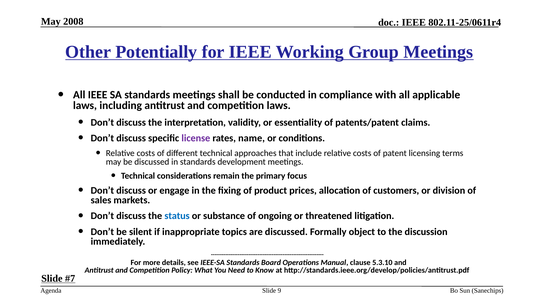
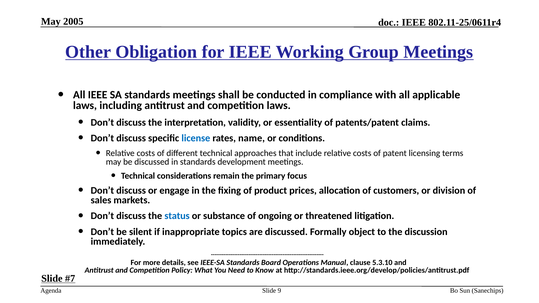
2008: 2008 -> 2005 (73, 21)
Potentially: Potentially -> Obligation (156, 52)
license colour: purple -> blue (196, 138)
